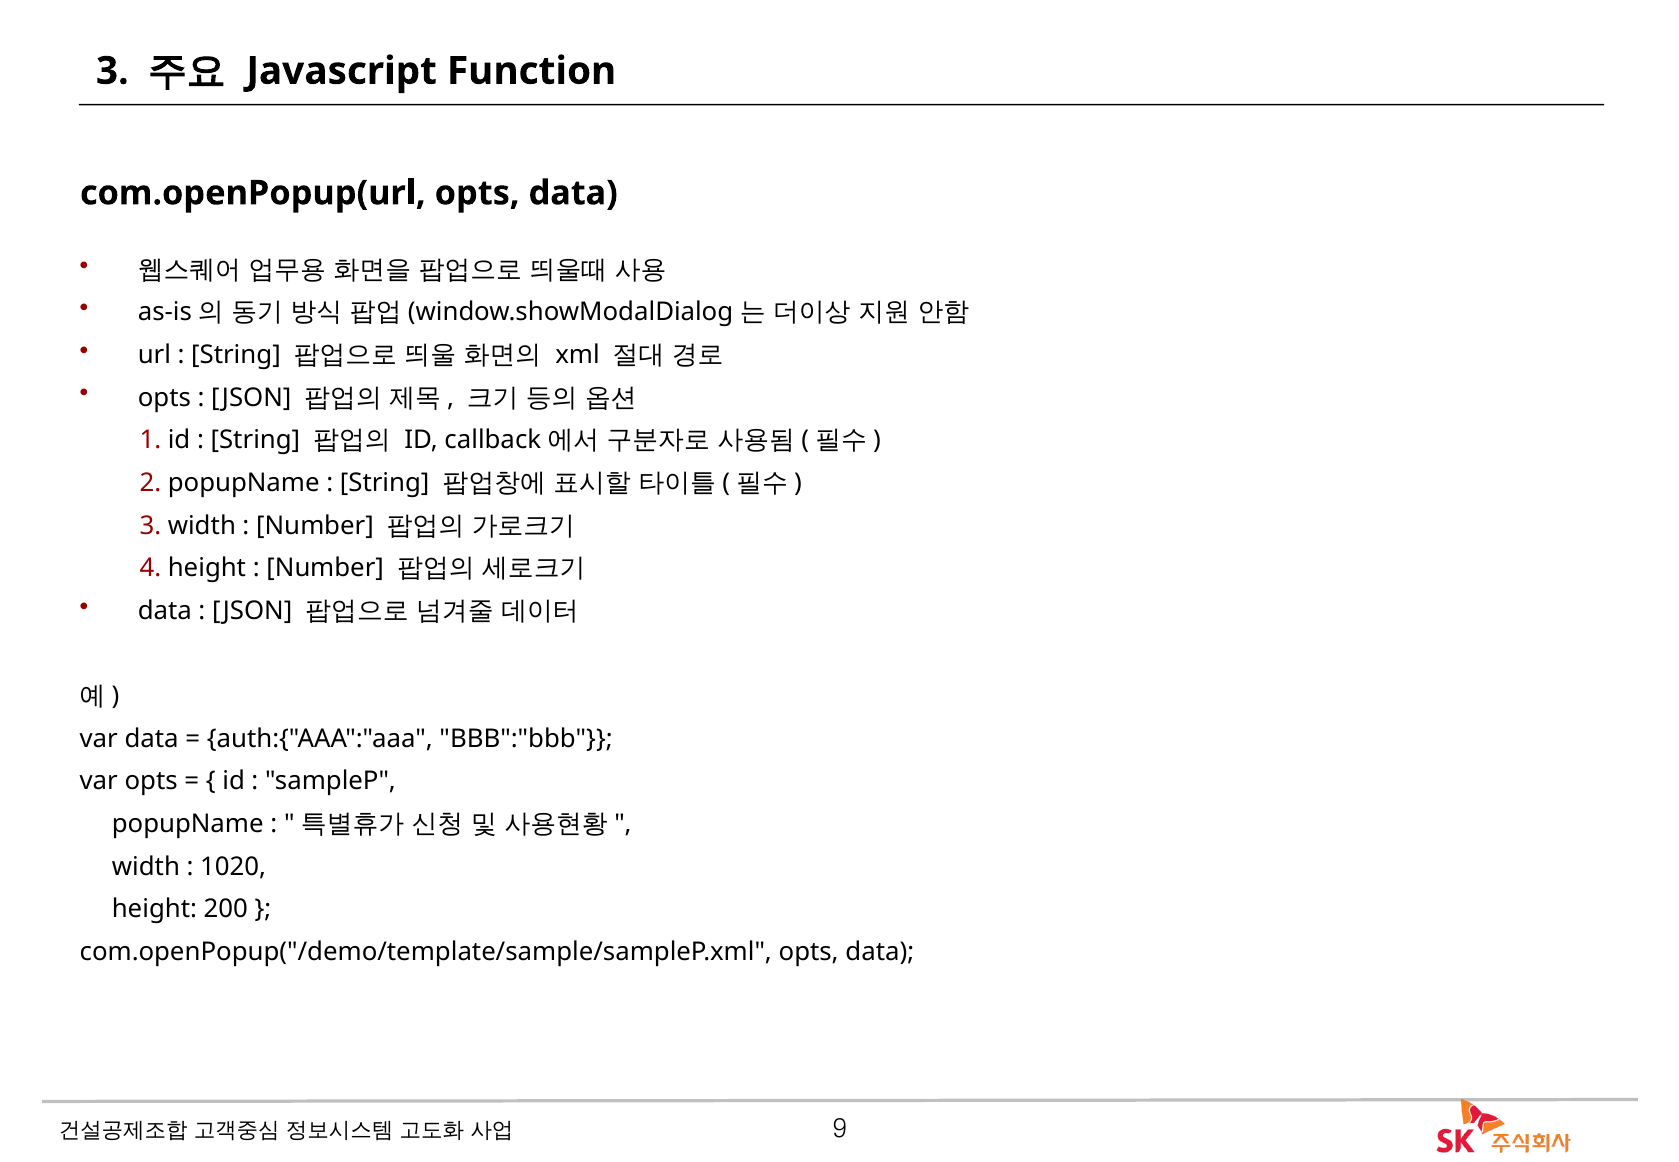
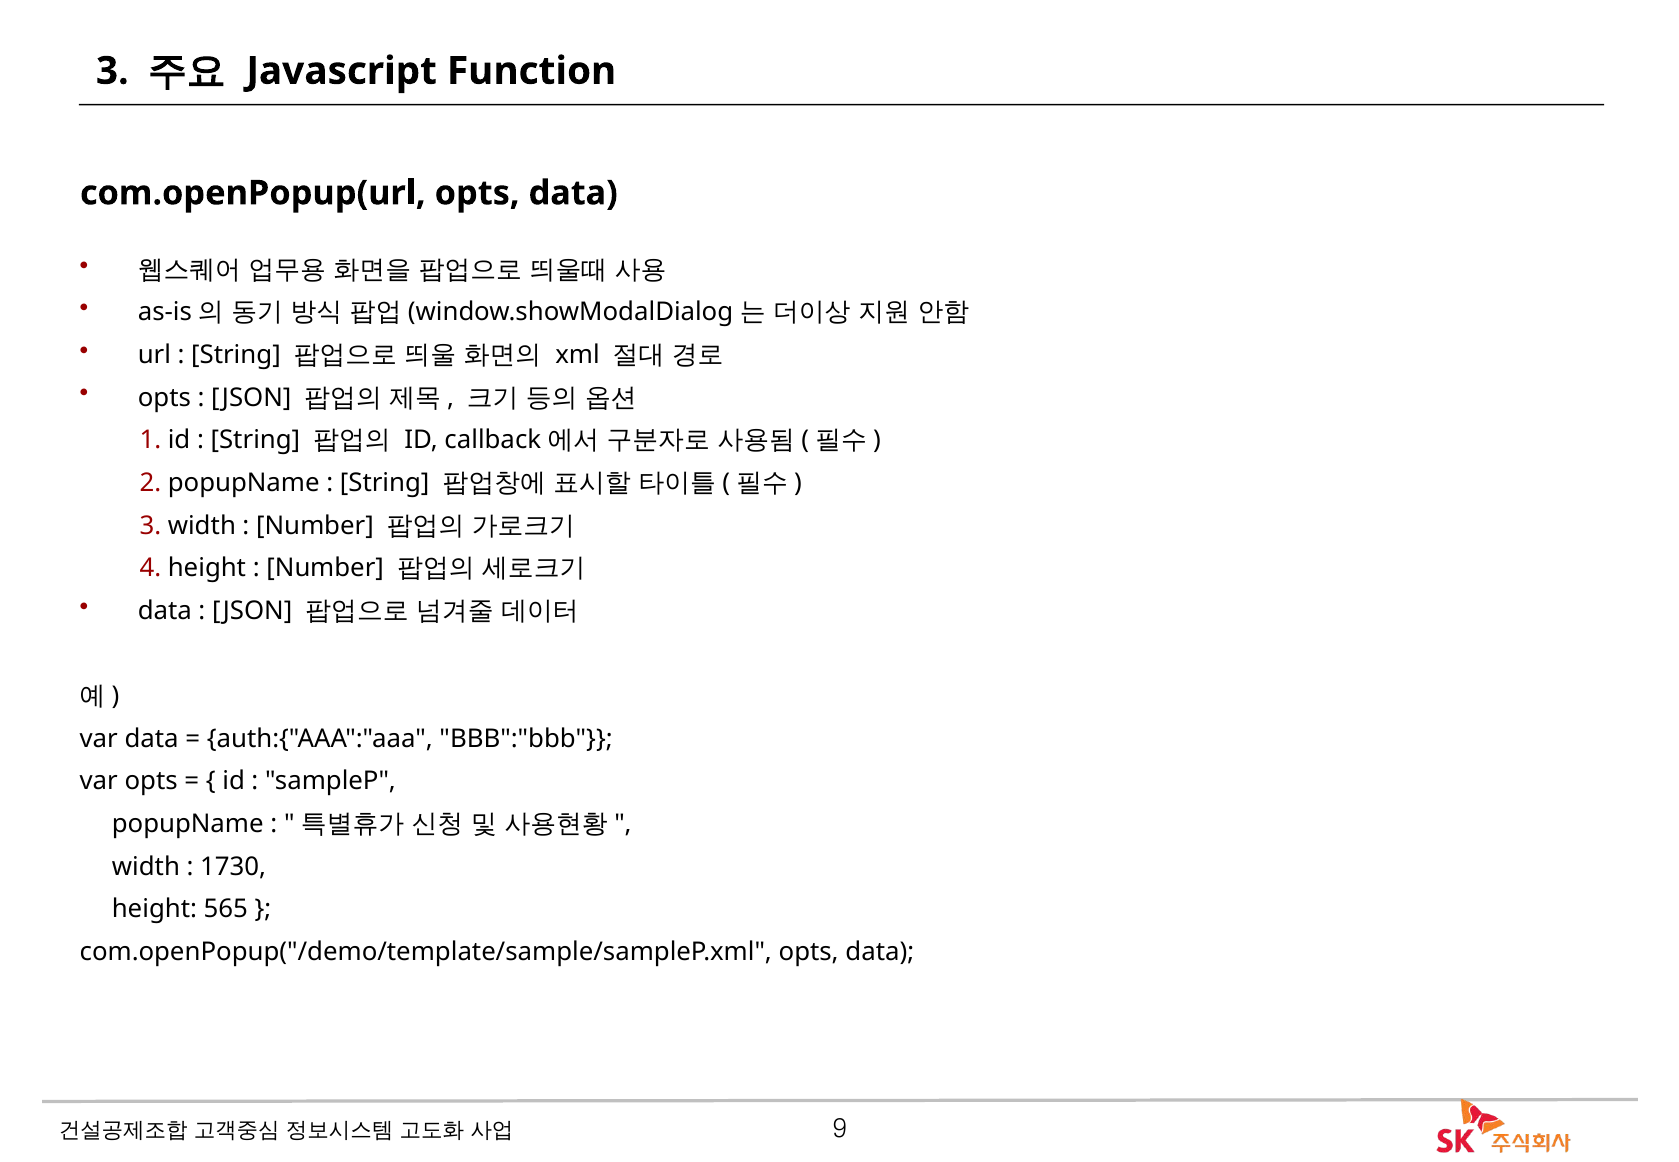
1020: 1020 -> 1730 (233, 867)
200: 200 -> 565 (226, 910)
